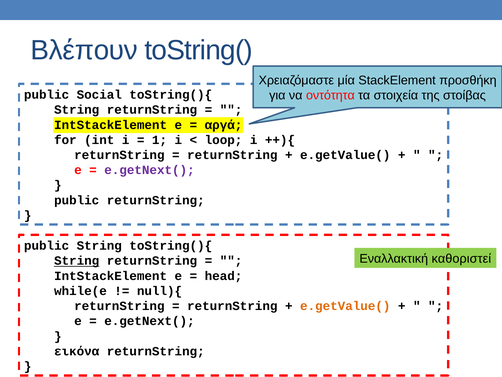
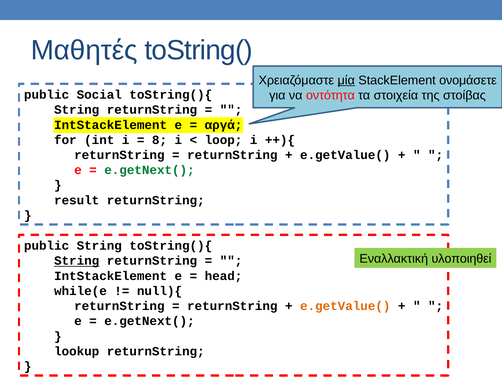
Βλέπουν: Βλέπουν -> Μαθητές (84, 50)
μία underline: none -> present (346, 80)
προσθήκη: προσθήκη -> ονομάσετε (468, 80)
1: 1 -> 8 (160, 140)
e.getNext( colour: purple -> green (149, 170)
public: public -> result (77, 200)
καθοριστεί: καθοριστεί -> υλοποιηθεί (462, 258)
εικόνα: εικόνα -> lookup (77, 351)
